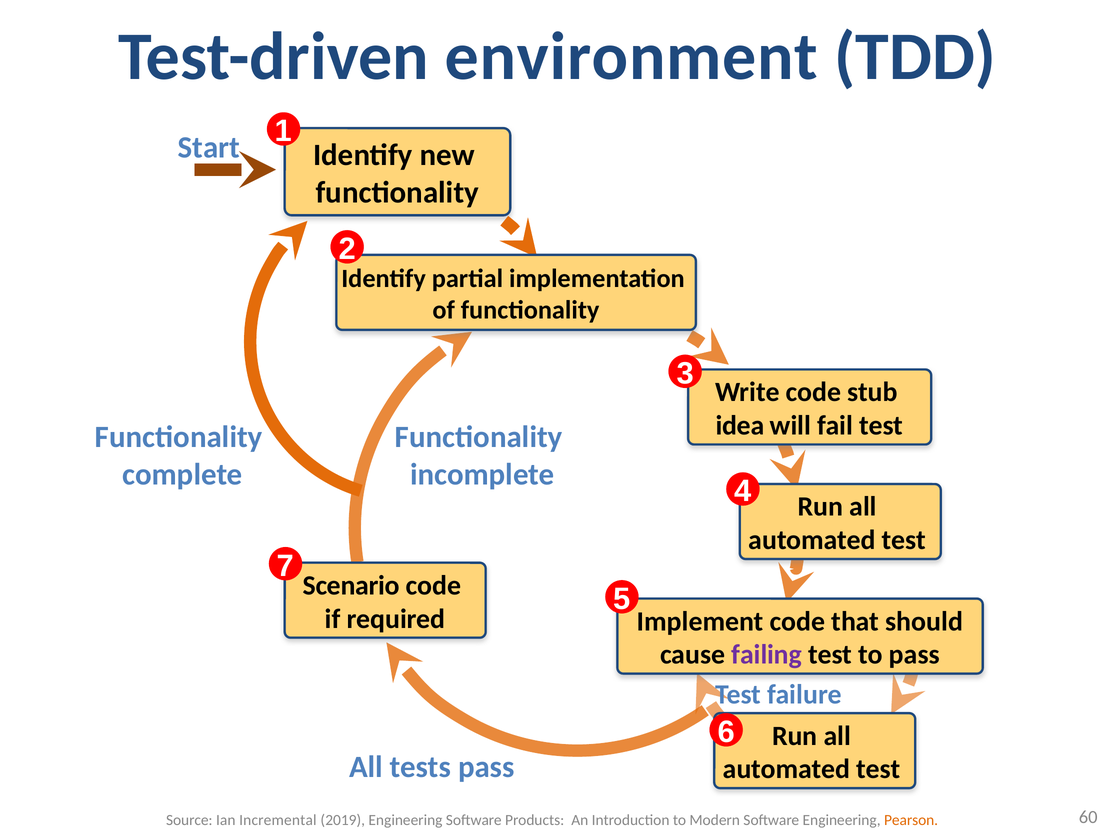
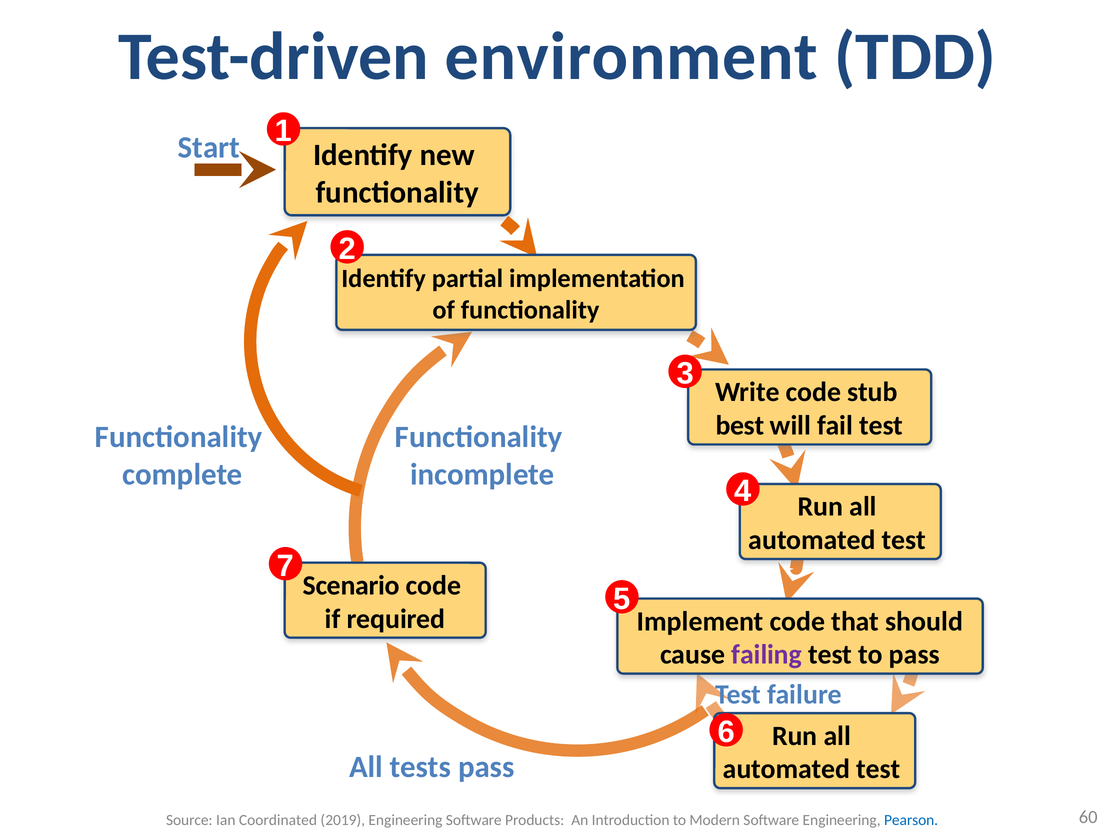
idea: idea -> best (740, 425)
Incremental: Incremental -> Coordinated (278, 820)
Pearson colour: orange -> blue (911, 820)
